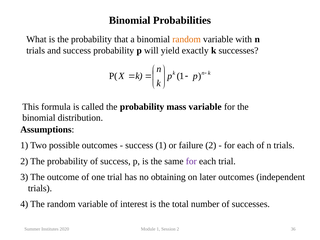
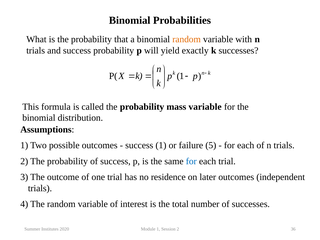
failure 2: 2 -> 5 (211, 145)
for colour: purple -> blue (191, 161)
obtaining: obtaining -> residence (168, 177)
